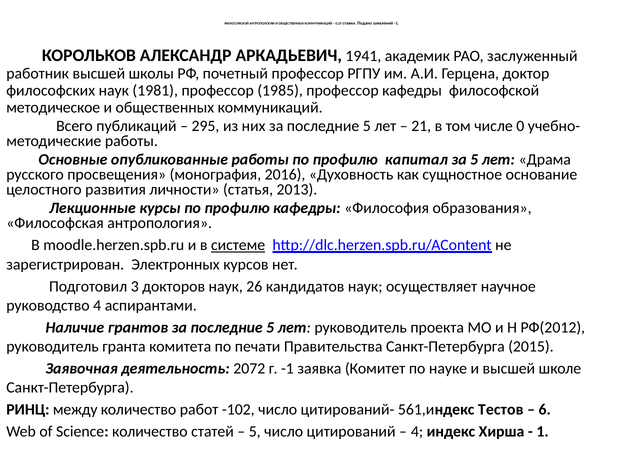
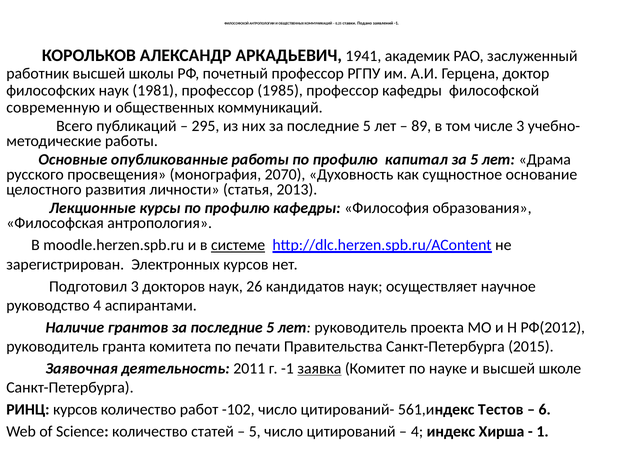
методическое: методическое -> современную (53, 107)
21: 21 -> 89 (421, 126)
числе 0: 0 -> 3 (520, 126)
2016: 2016 -> 2070 (285, 175)
2072: 2072 -> 2011 (249, 369)
заявка underline: none -> present (319, 369)
РИНЦ между: между -> курсов (75, 410)
